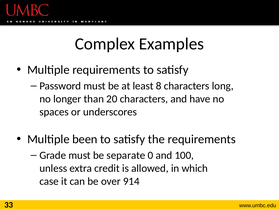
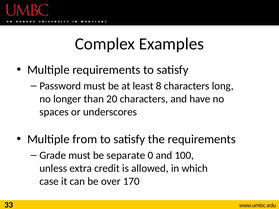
been: been -> from (85, 139)
914: 914 -> 170 (131, 182)
